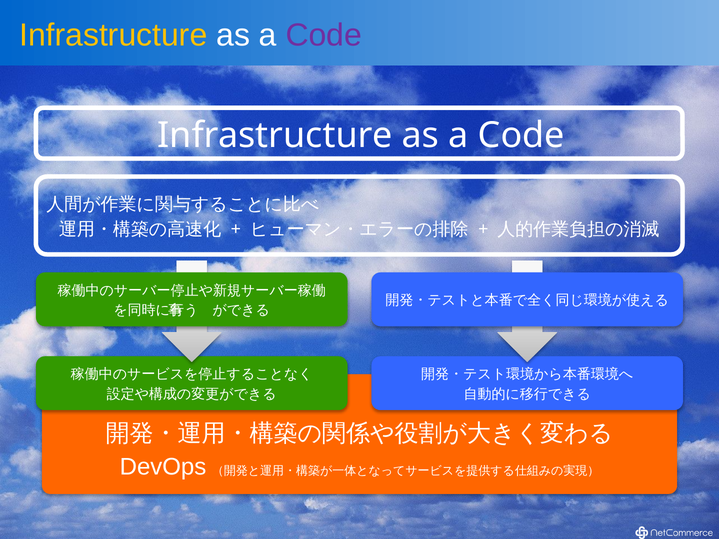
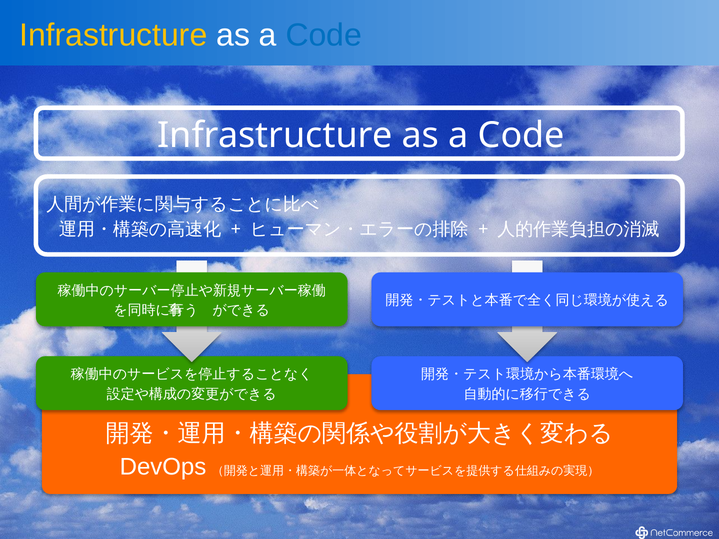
Code colour: purple -> blue (324, 35)
